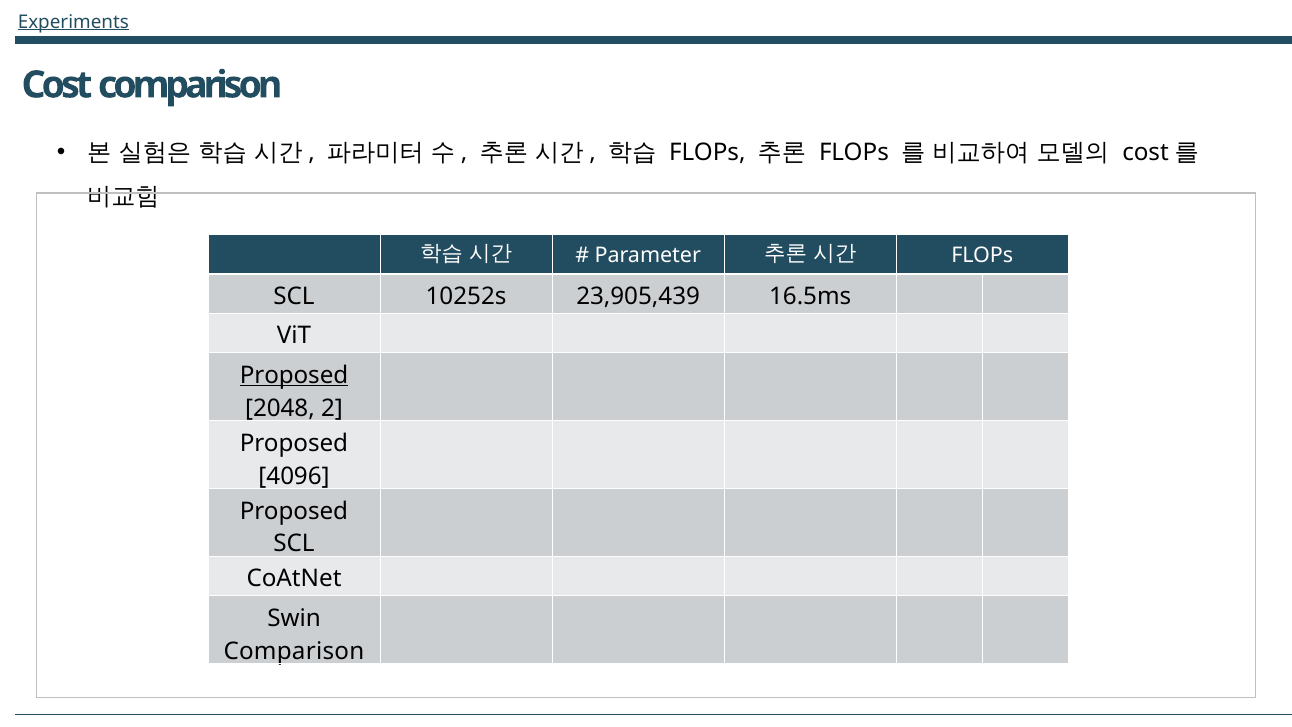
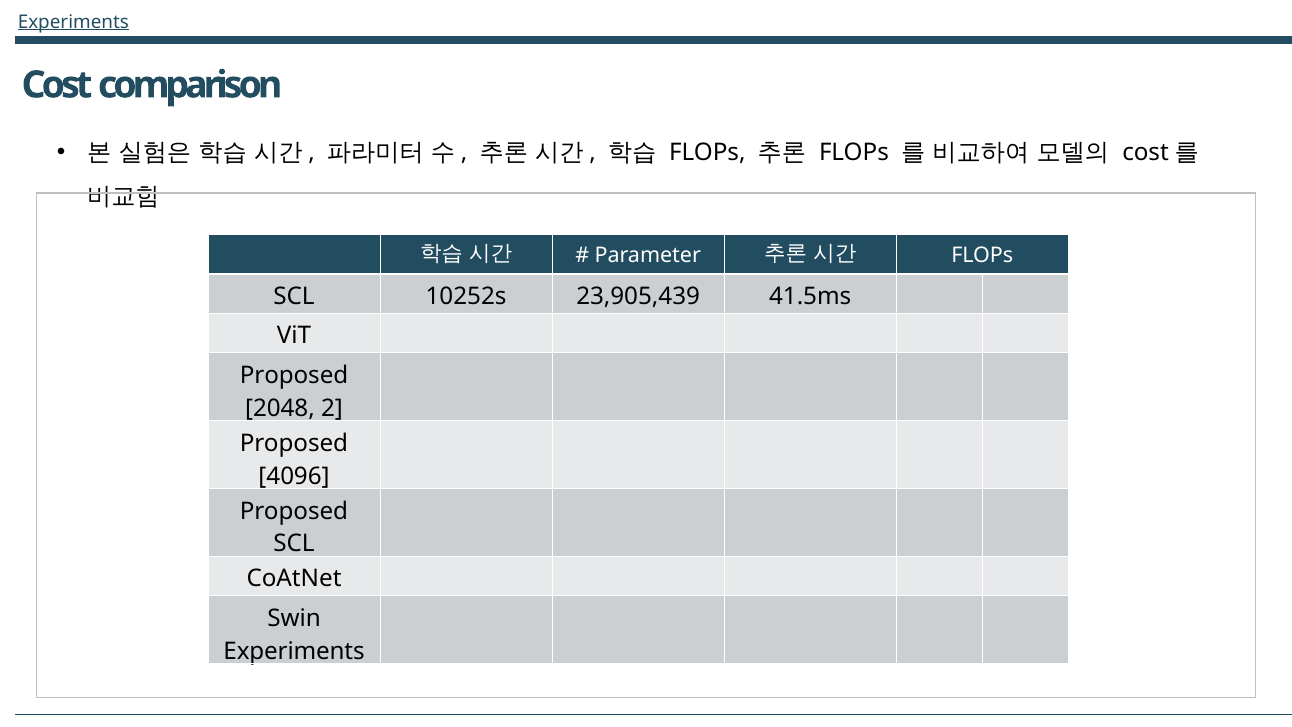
16.5ms: 16.5ms -> 41.5ms (810, 297)
Proposed underline: present -> none (294, 375)
Comparison: Comparison -> Experiments (294, 651)
